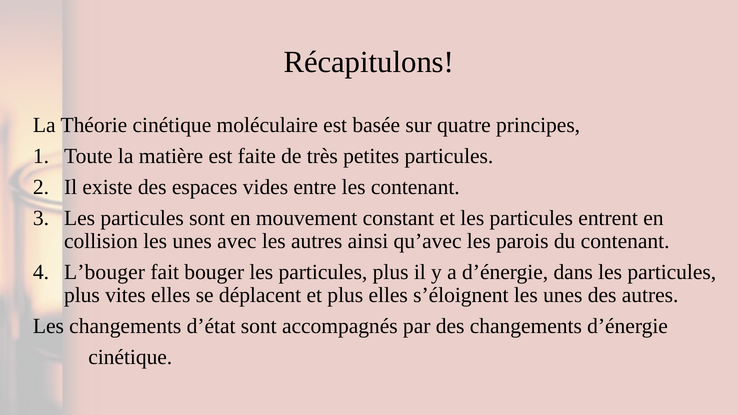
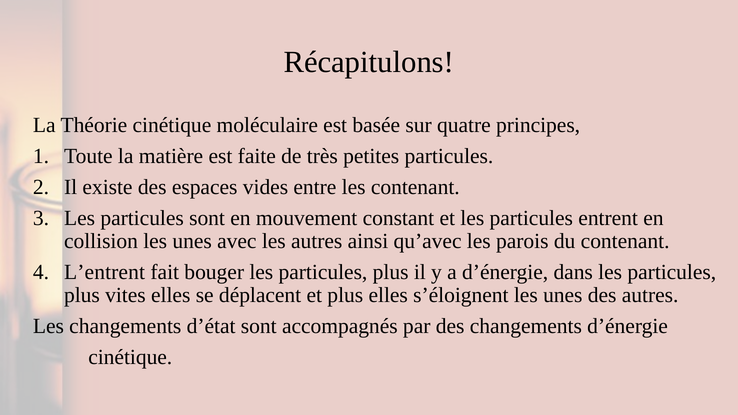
L’bouger: L’bouger -> L’entrent (105, 272)
